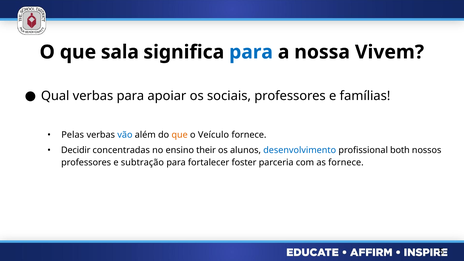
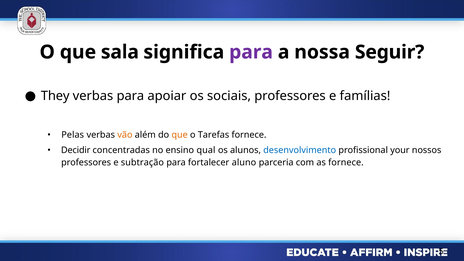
para colour: blue -> purple (251, 52)
Vivem: Vivem -> Seguir (390, 52)
Qual: Qual -> They (55, 96)
vão colour: blue -> orange (125, 135)
Veículo: Veículo -> Tarefas (214, 135)
their: their -> qual (206, 150)
both: both -> your (400, 150)
foster: foster -> aluno (244, 163)
